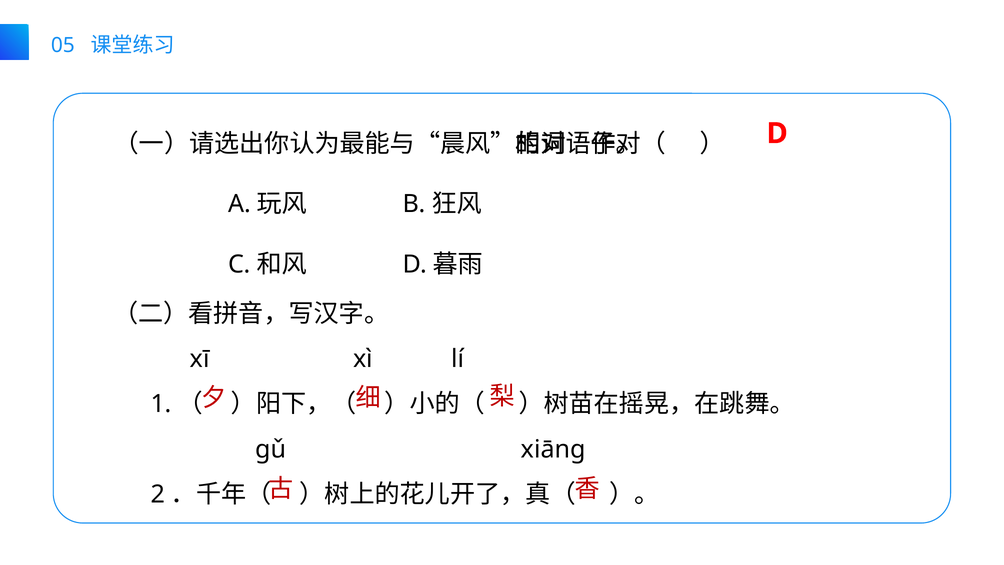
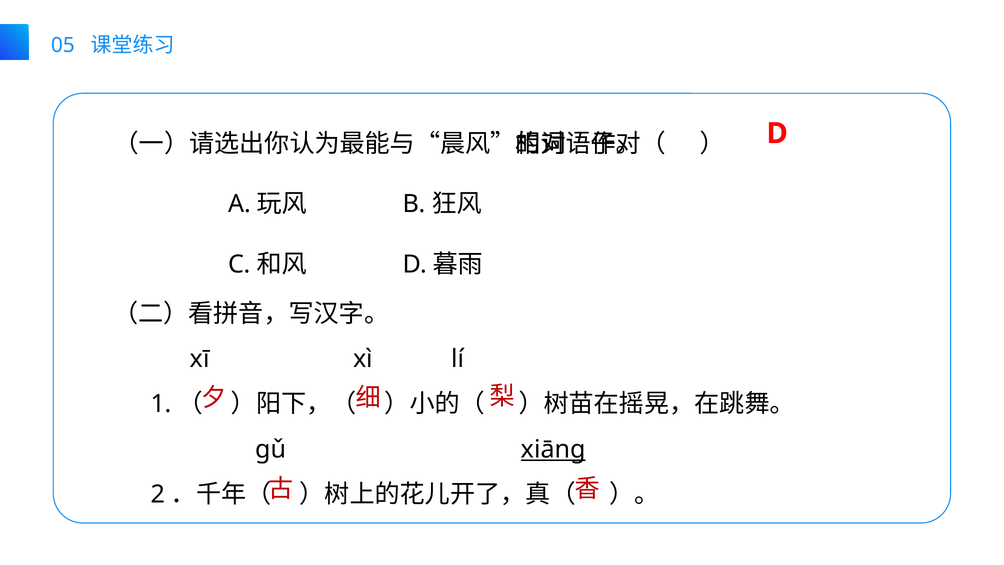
xiānɡ underline: none -> present (553, 449)
